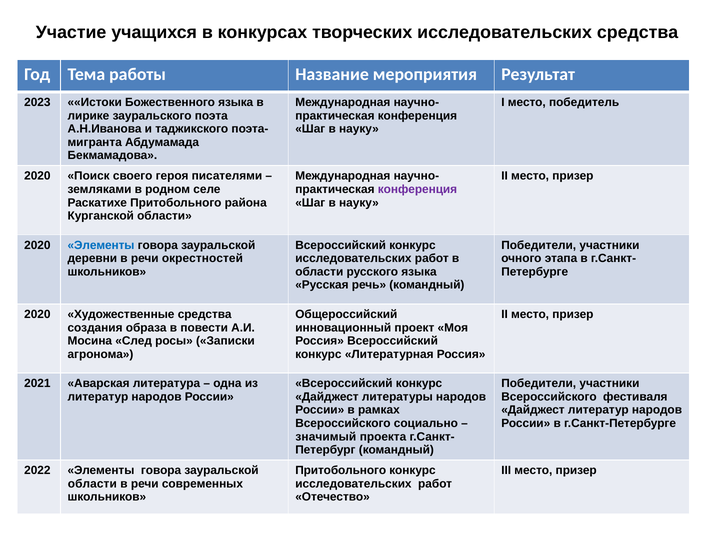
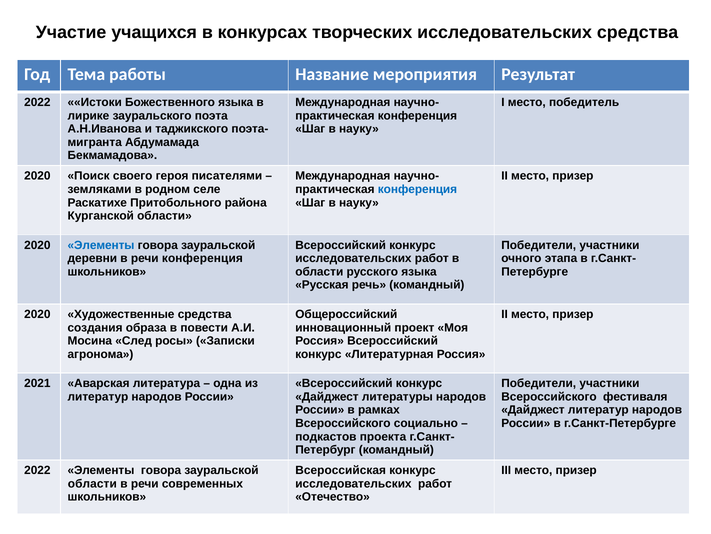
2023: 2023 -> 2022 (37, 102)
конференция colour: purple -> blue (417, 189)
речи окрестностей: окрестностей -> конференция (202, 258)
значимый: значимый -> подкастов (326, 436)
Притобольного: Притобольного -> Всероссийская (341, 470)
